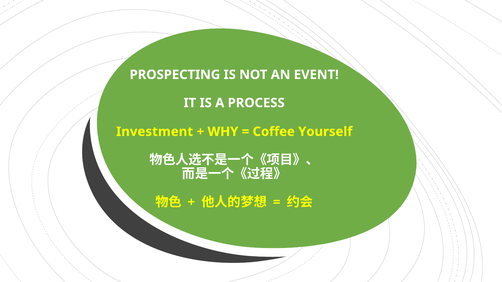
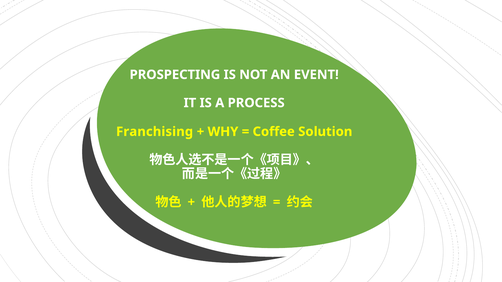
Investment: Investment -> Franchising (155, 132)
Yourself: Yourself -> Solution (325, 132)
